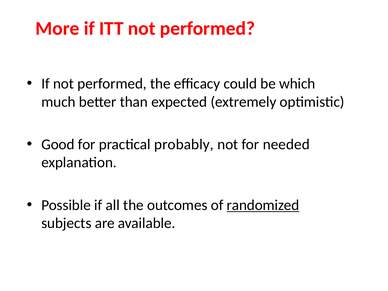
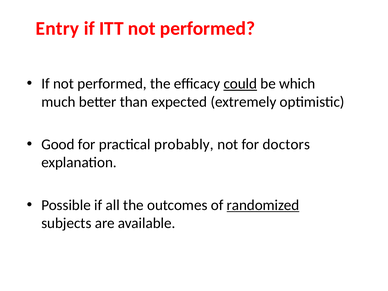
More: More -> Entry (57, 28)
could underline: none -> present (240, 84)
needed: needed -> doctors (286, 144)
